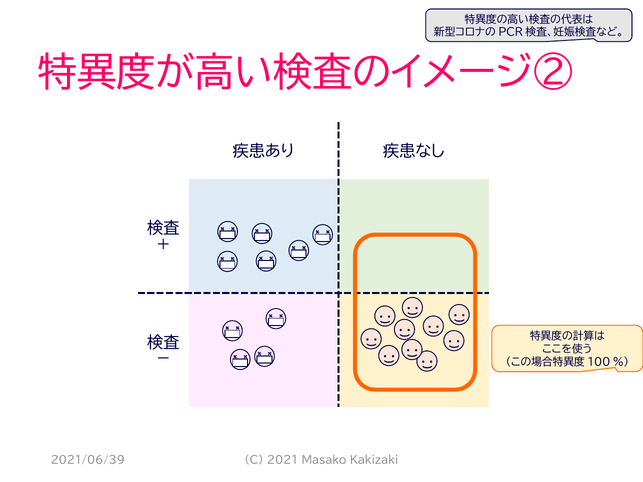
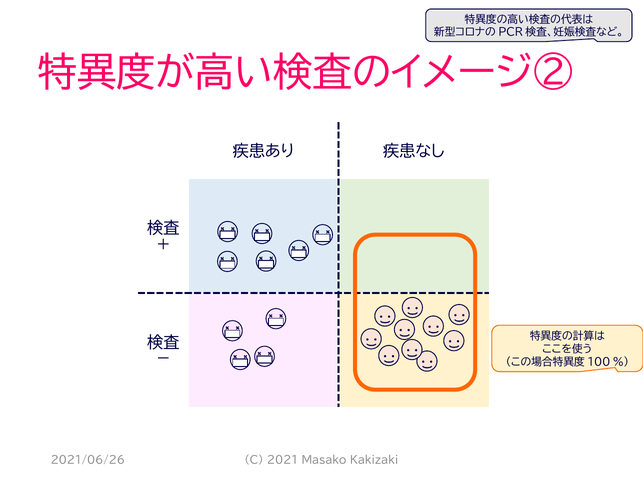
2021/06/39: 2021/06/39 -> 2021/06/26 (88, 461)
